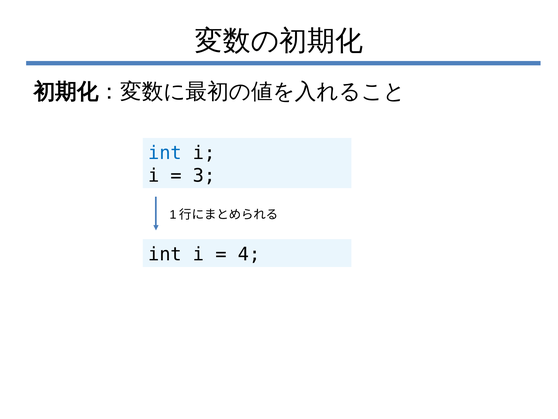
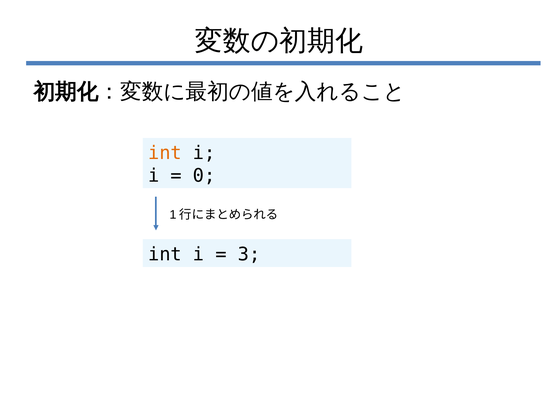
int colour: blue -> orange (165, 153)
3: 3 -> 0 (204, 175)
4: 4 -> 3 (249, 254)
